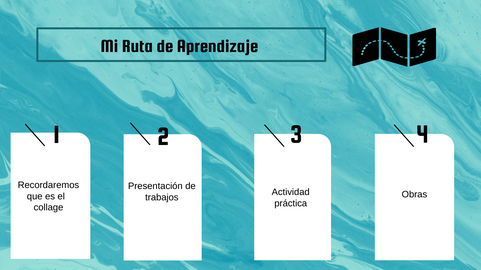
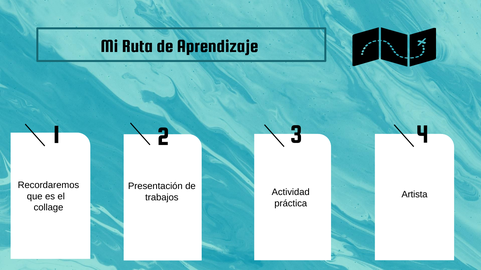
Obras: Obras -> Artista (415, 195)
